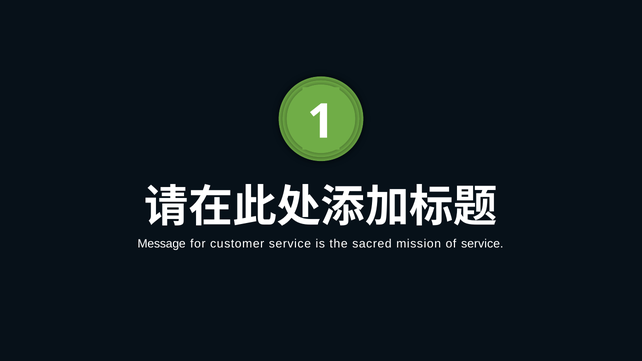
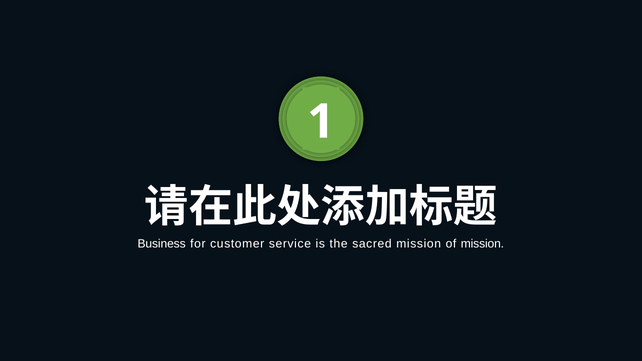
Message: Message -> Business (162, 244)
of service: service -> mission (482, 244)
